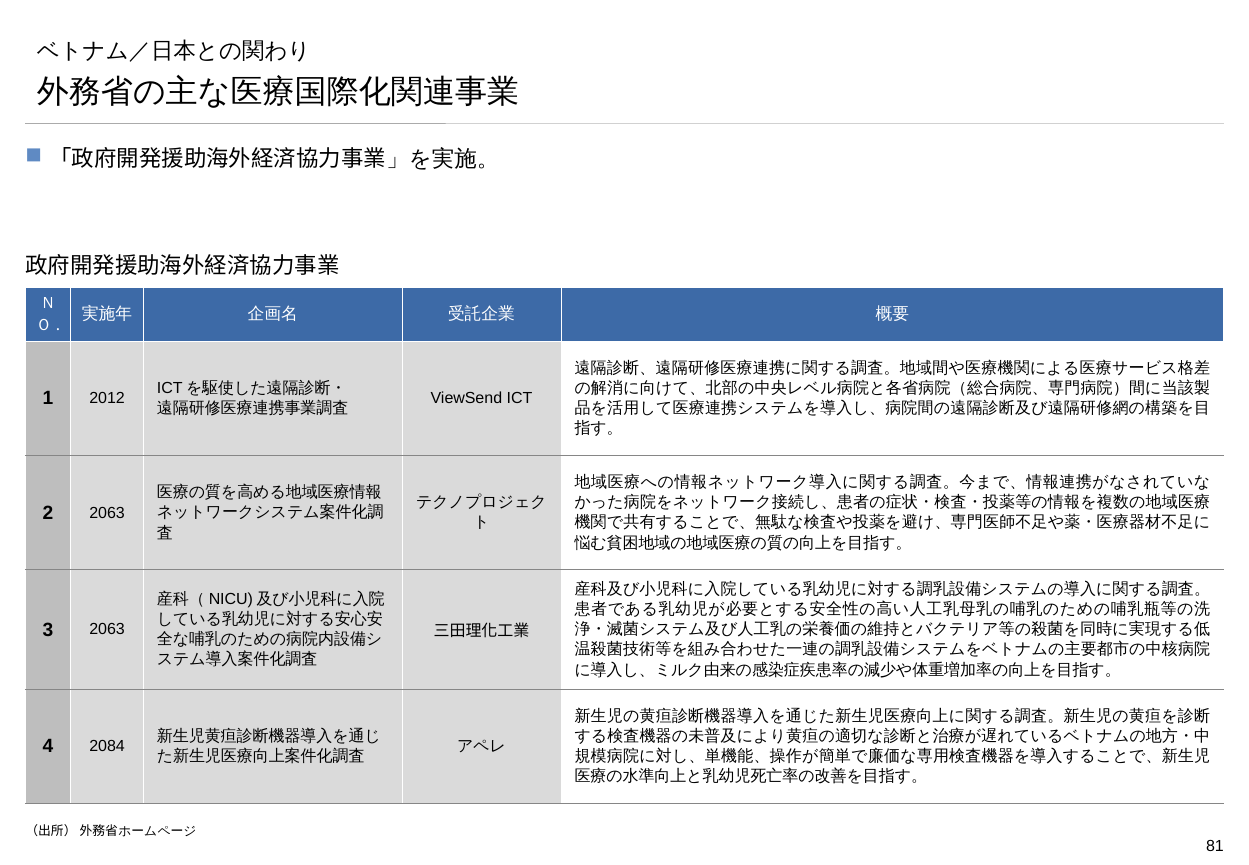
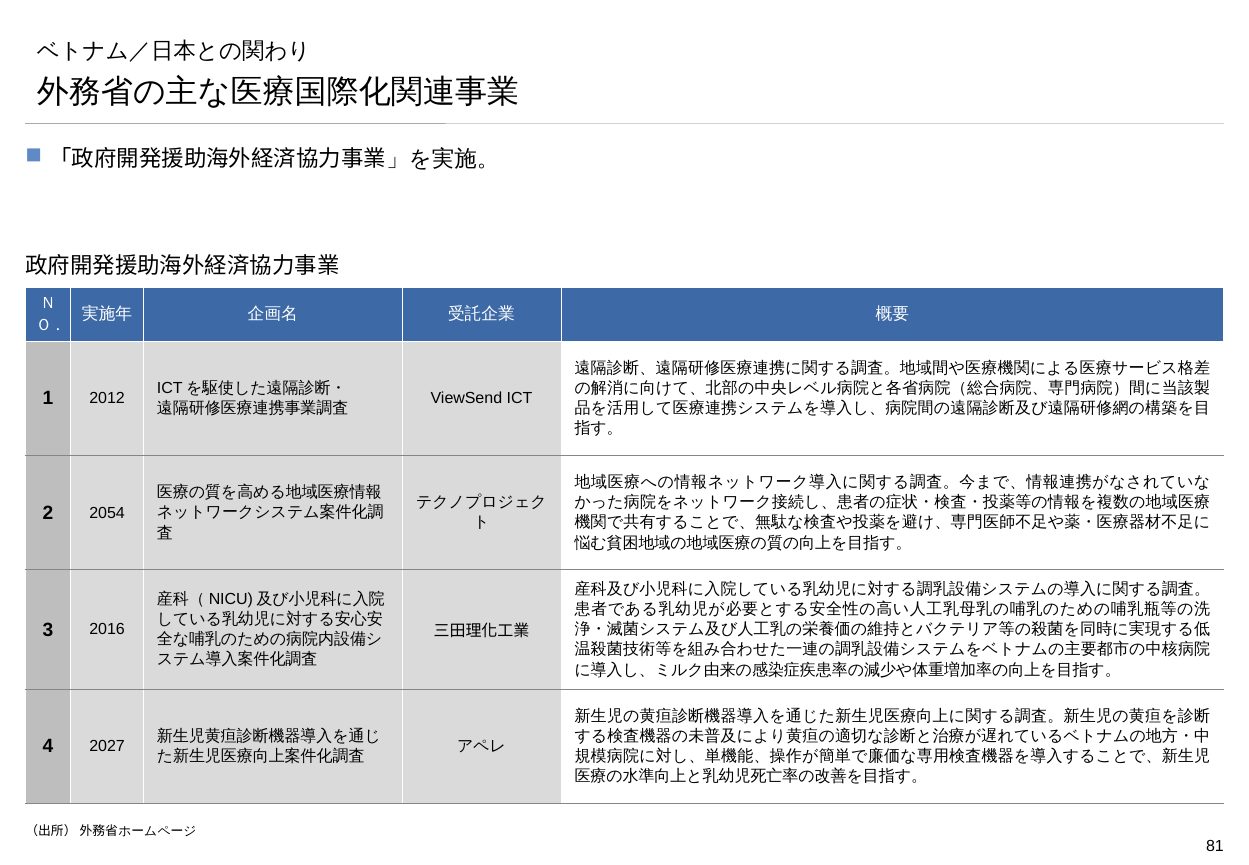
2 2063: 2063 -> 2054 (107, 513)
3 2063: 2063 -> 2016 (107, 629)
2084: 2084 -> 2027 (107, 746)
